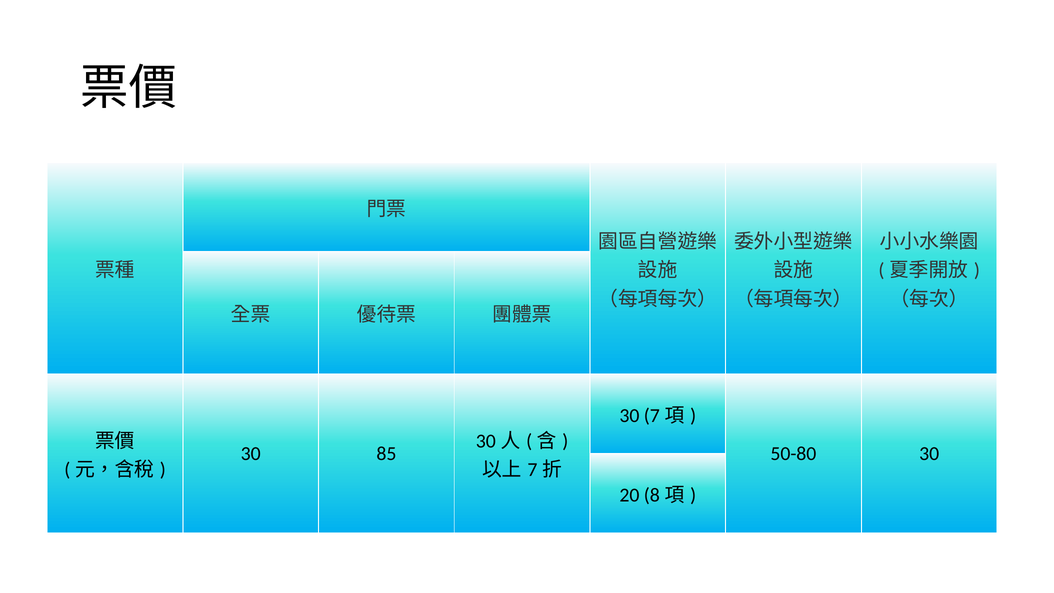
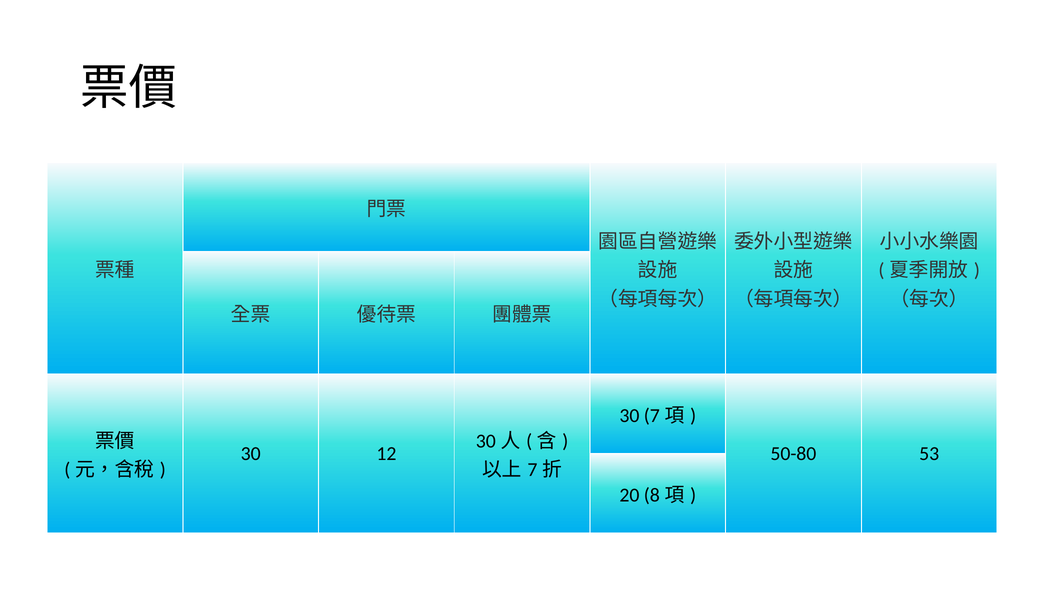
85: 85 -> 12 (386, 454)
50-80 30: 30 -> 53 (929, 454)
